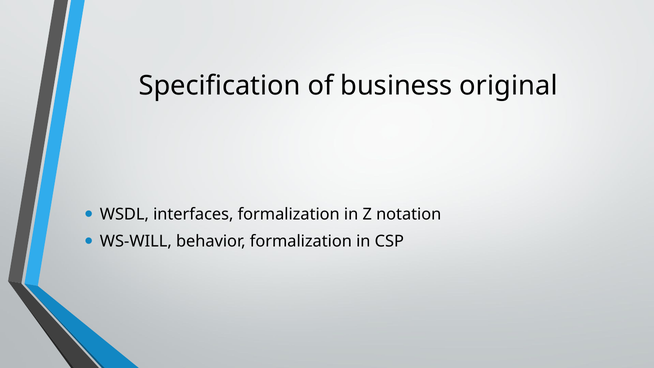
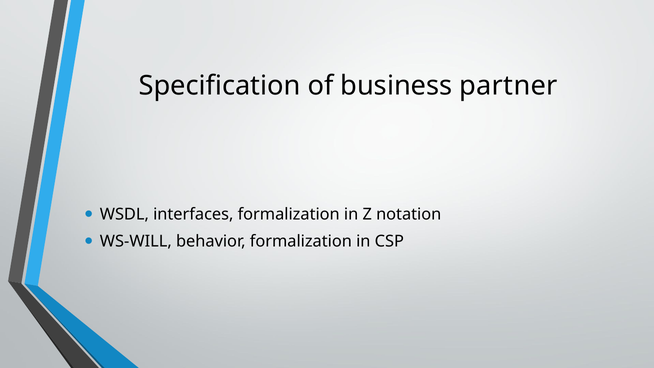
original: original -> partner (508, 86)
